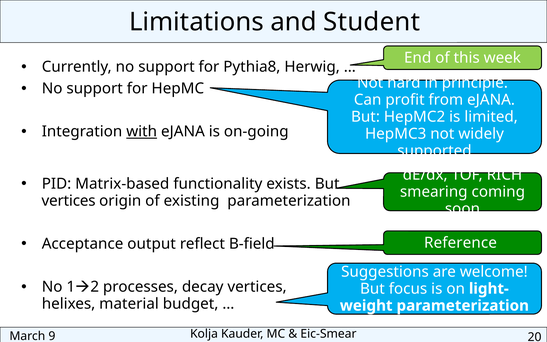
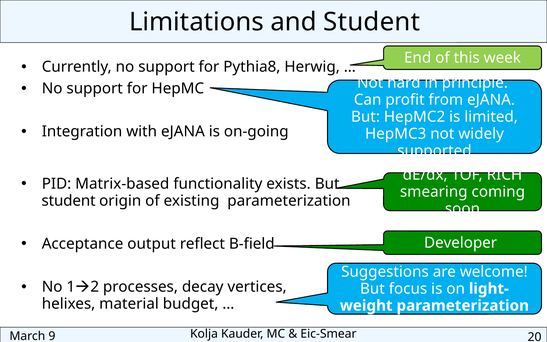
with underline: present -> none (142, 131)
vertices: vertices -> student (69, 201)
Reference: Reference -> Developer (461, 243)
